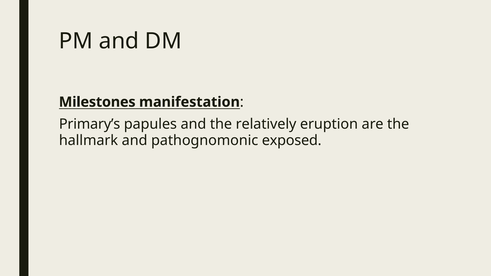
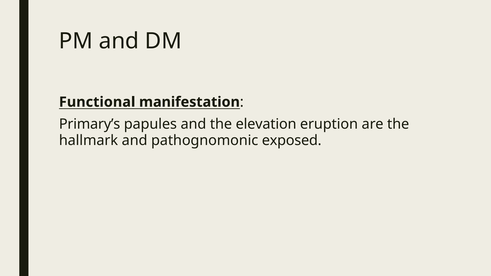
Milestones: Milestones -> Functional (97, 102)
relatively: relatively -> elevation (266, 124)
